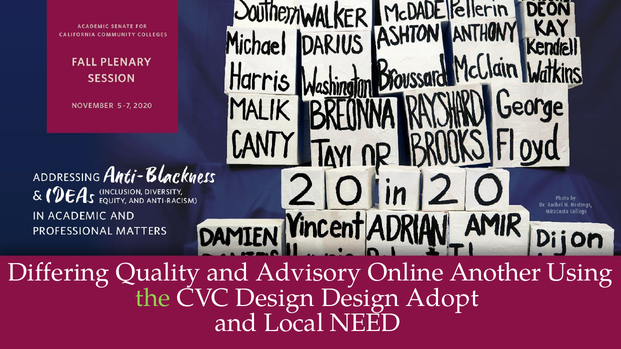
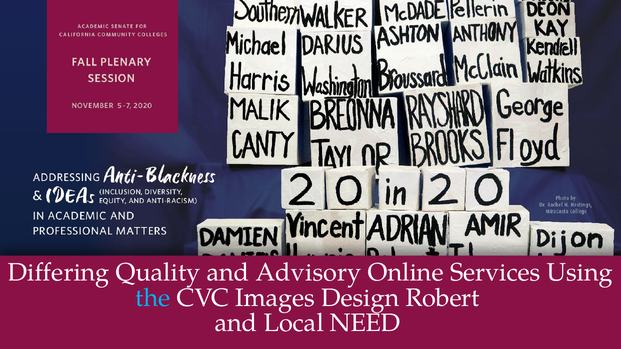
Another: Another -> Services (495, 273)
the colour: light green -> light blue (153, 298)
CVC Design: Design -> Images (275, 298)
Adopt: Adopt -> Robert (443, 298)
